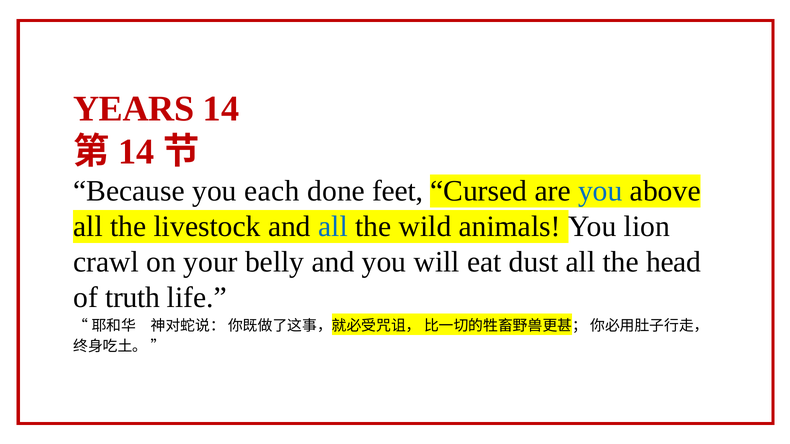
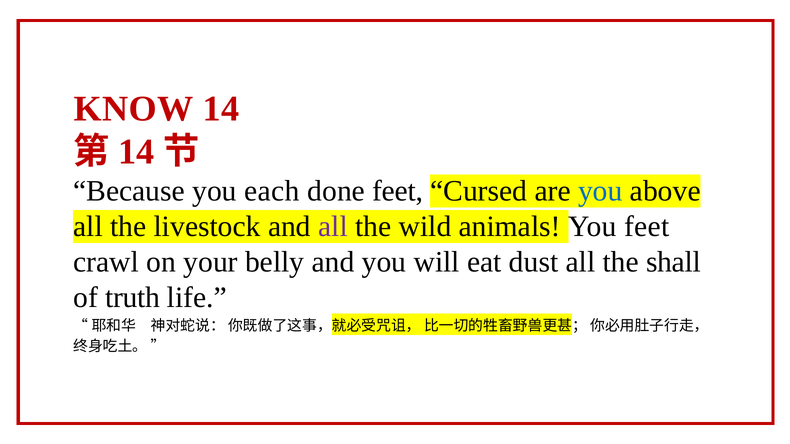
YEARS: YEARS -> KNOW (133, 109)
all colour: blue -> purple (333, 227)
You lion: lion -> feet (647, 227)
head: head -> shall (674, 262)
